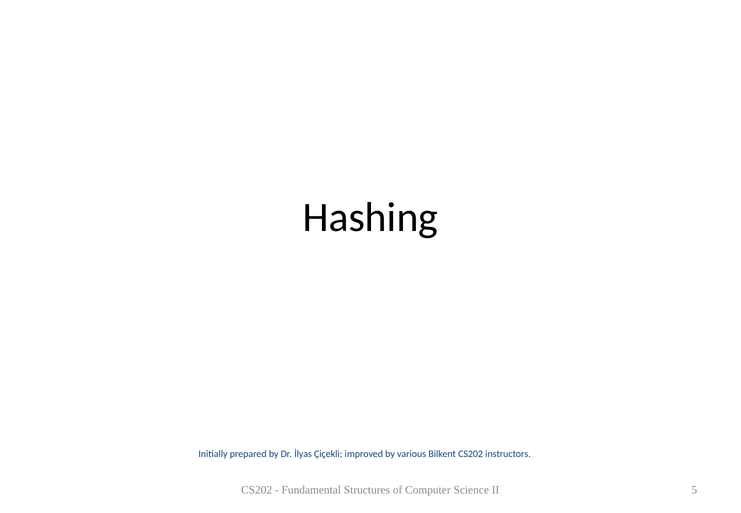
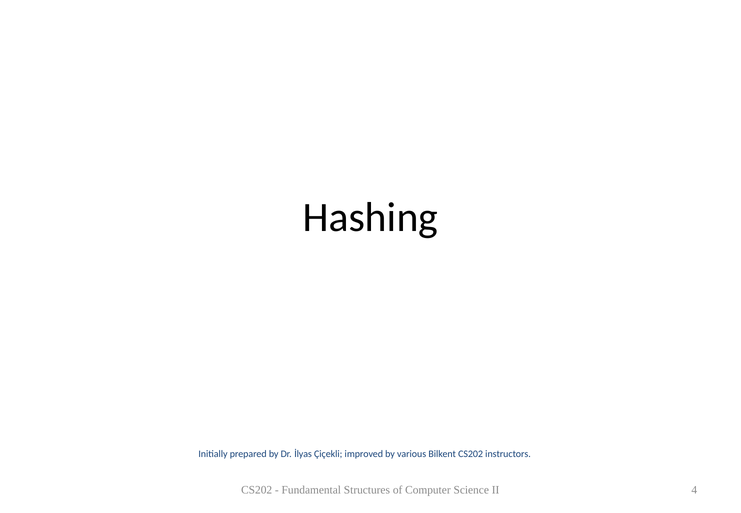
5: 5 -> 4 (694, 490)
